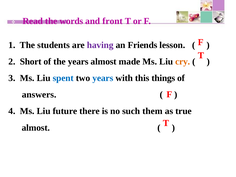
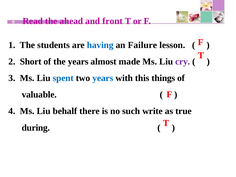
words: words -> ahead (71, 21)
having colour: purple -> blue (100, 45)
Friends: Friends -> Failure (142, 45)
cry colour: orange -> purple (183, 62)
answers: answers -> valuable (39, 95)
future: future -> behalf (65, 111)
them: them -> write (153, 111)
almost: almost -> during (36, 128)
